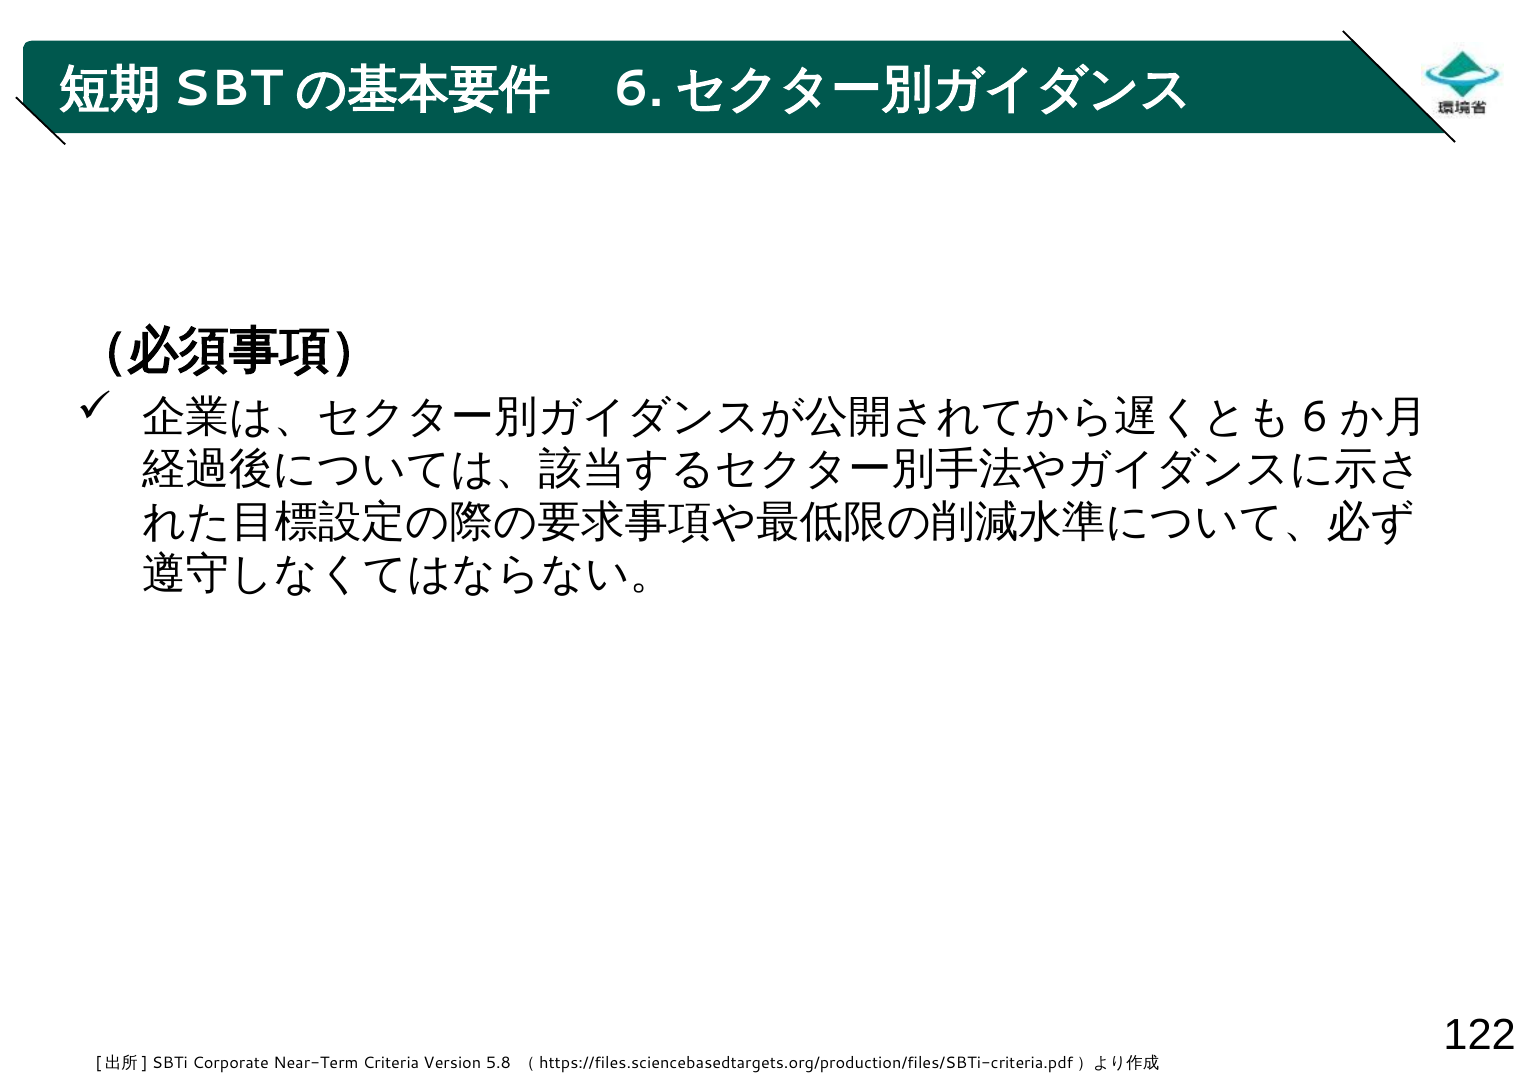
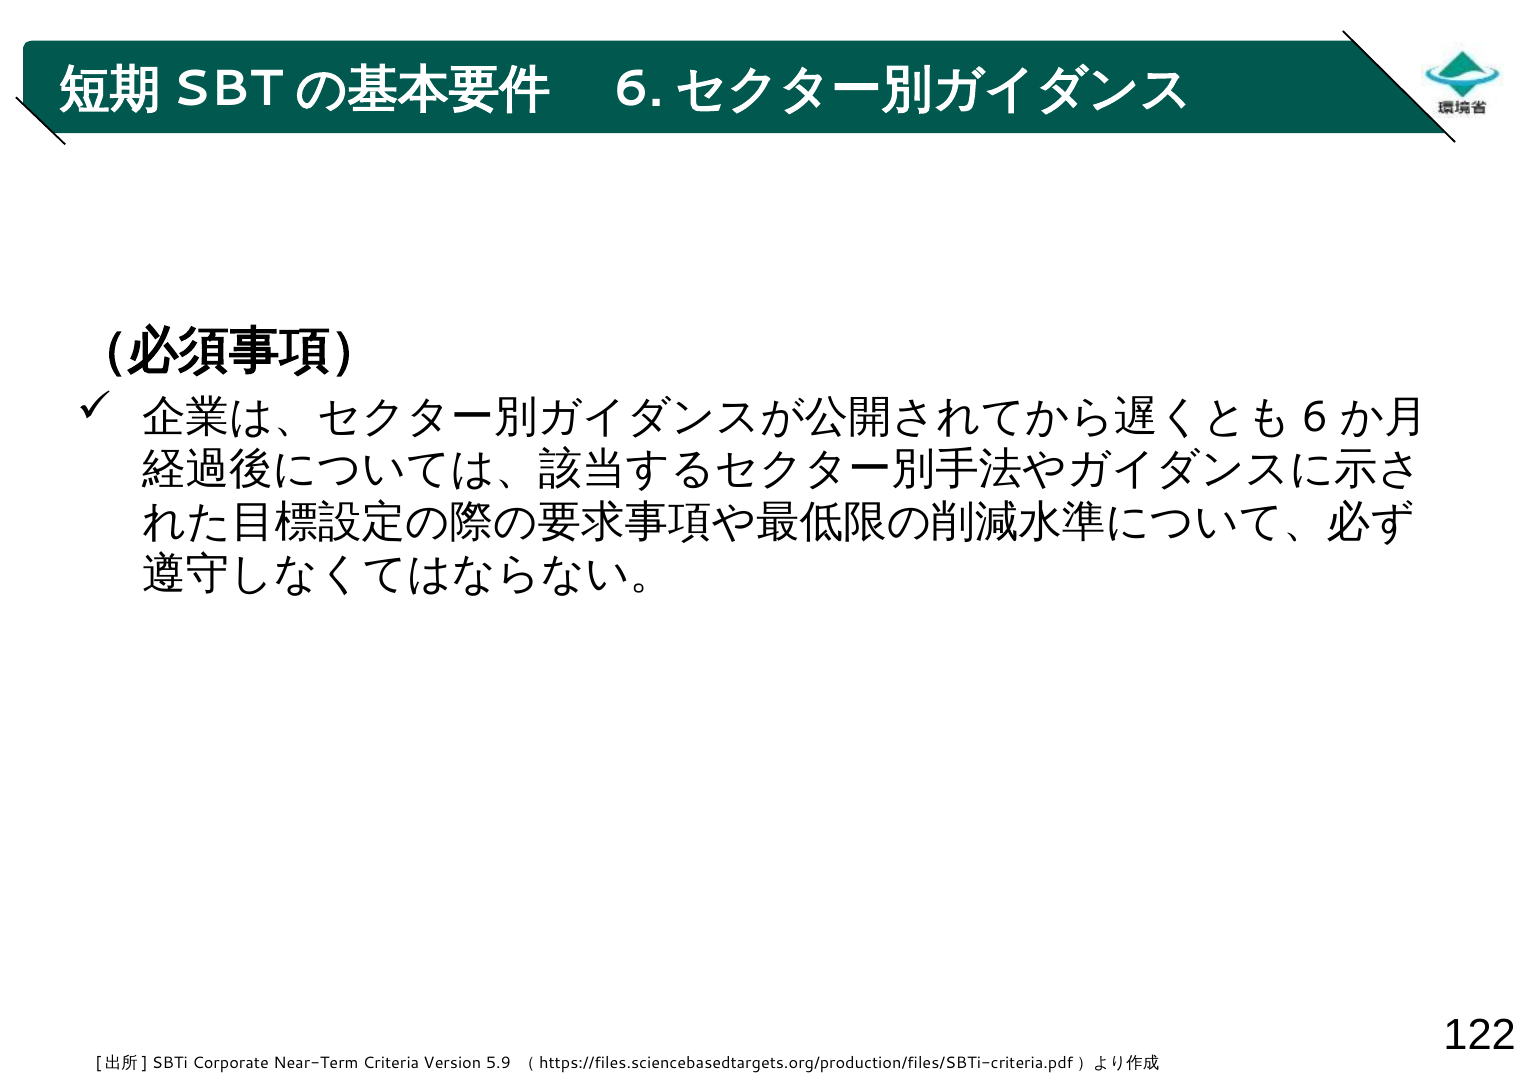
5.8: 5.8 -> 5.9 (498, 1063)
